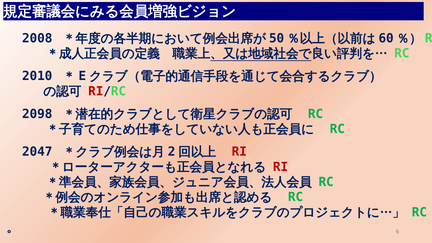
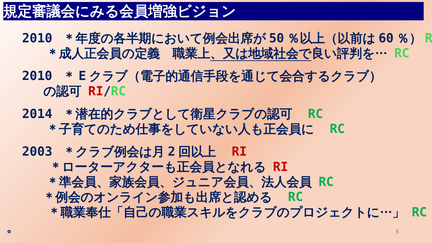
2008: 2008 -> 2010 (37, 38)
2098: 2098 -> 2014 (37, 114)
2047: 2047 -> 2003 (37, 152)
